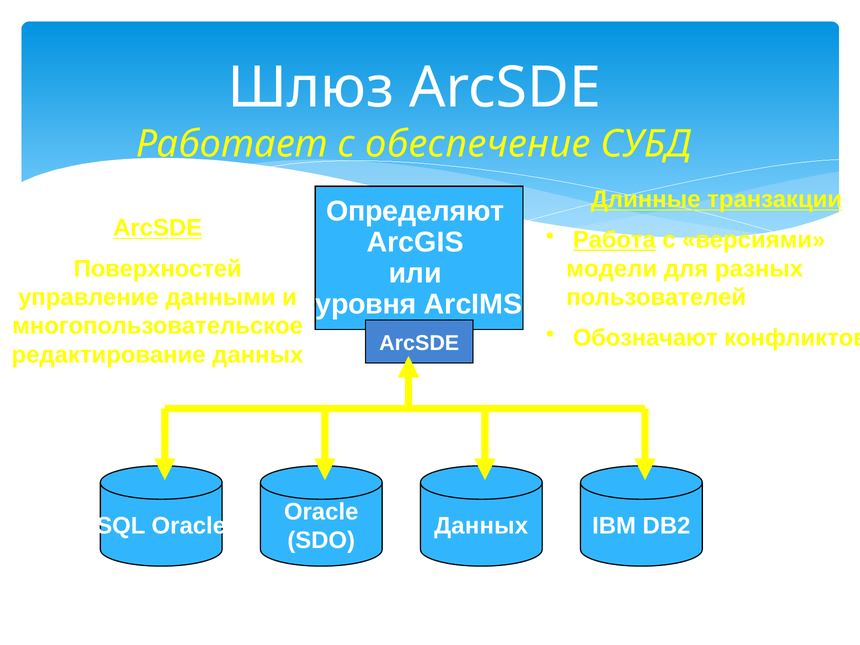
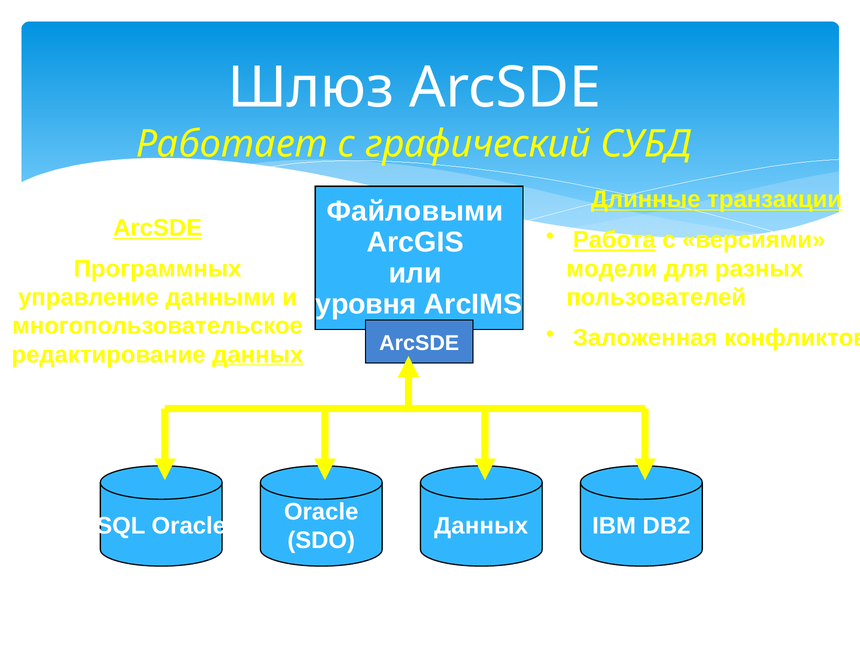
обеспечение: обеспечение -> графический (478, 144)
Определяют: Определяют -> Файловыми (415, 211)
Поверхностей: Поверхностей -> Программных (158, 269)
Обозначают: Обозначают -> Заложенная (645, 338)
данных underline: none -> present (258, 355)
